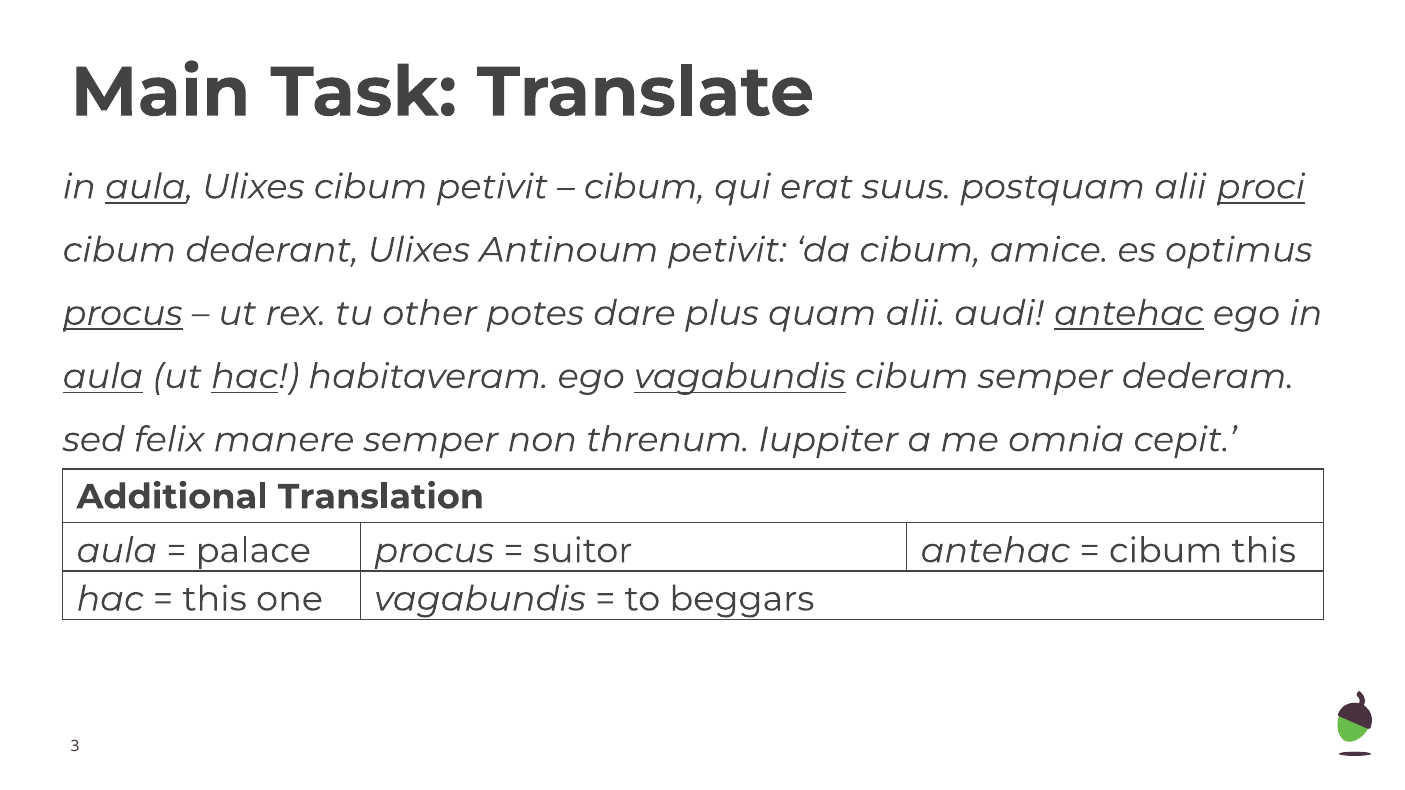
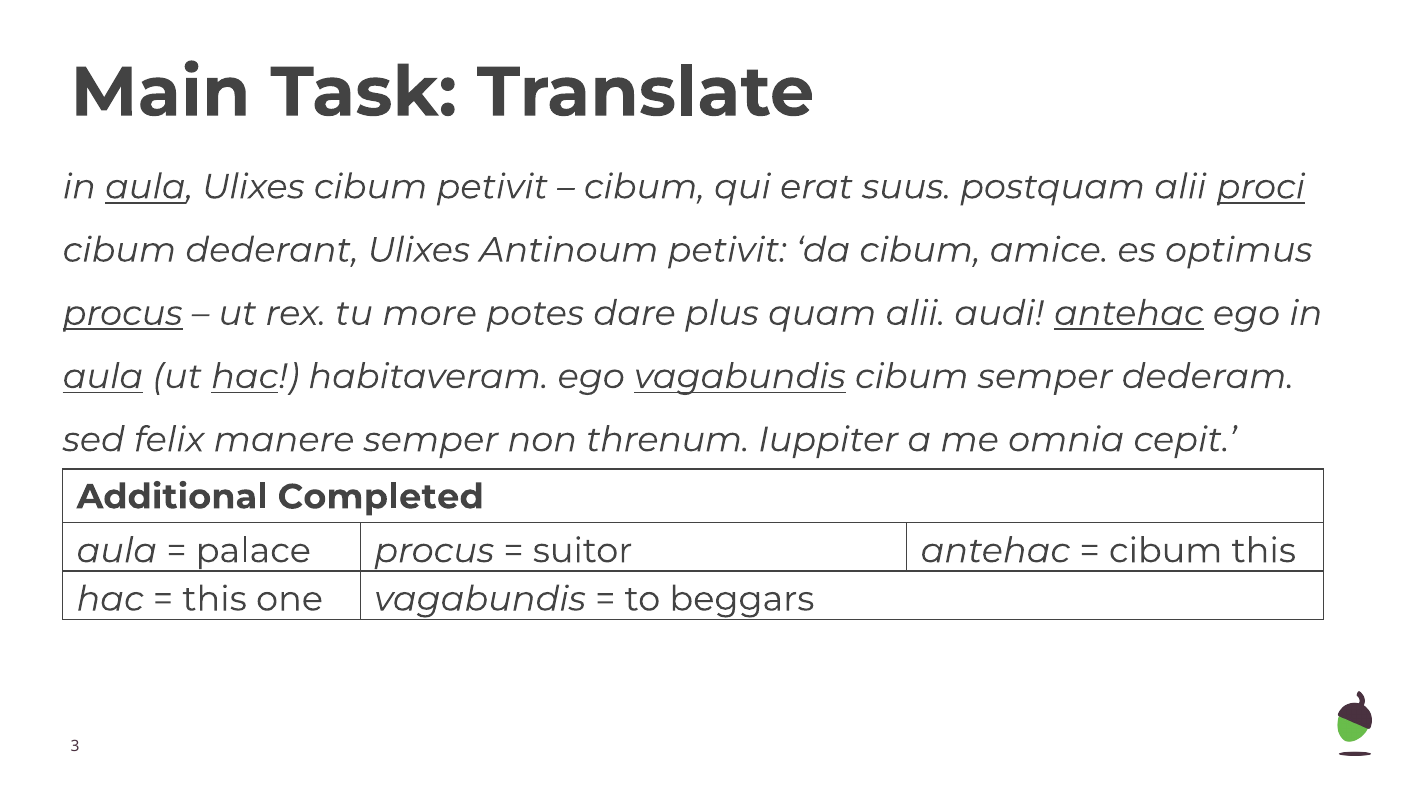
other: other -> more (430, 313)
Translation: Translation -> Completed (381, 497)
